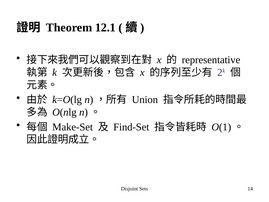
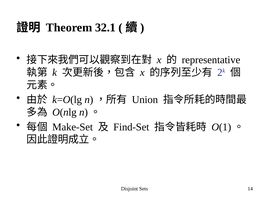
12.1: 12.1 -> 32.1 (105, 28)
